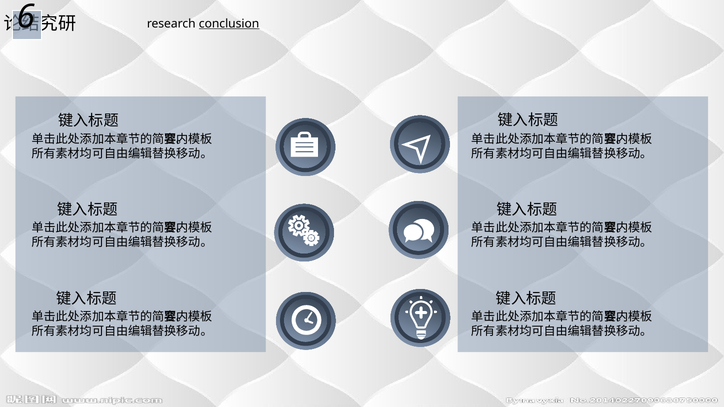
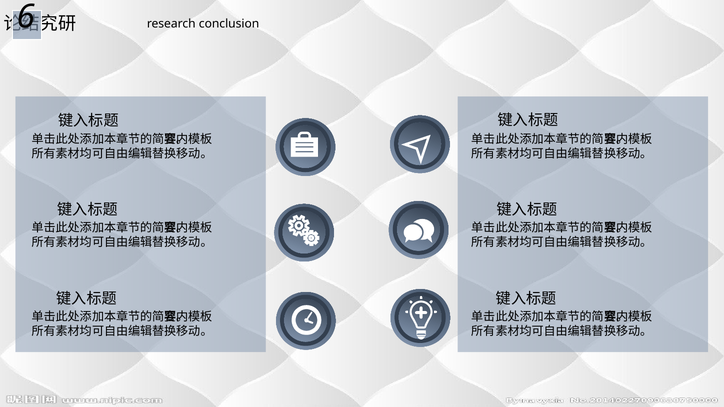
conclusion underline: present -> none (229, 24)
